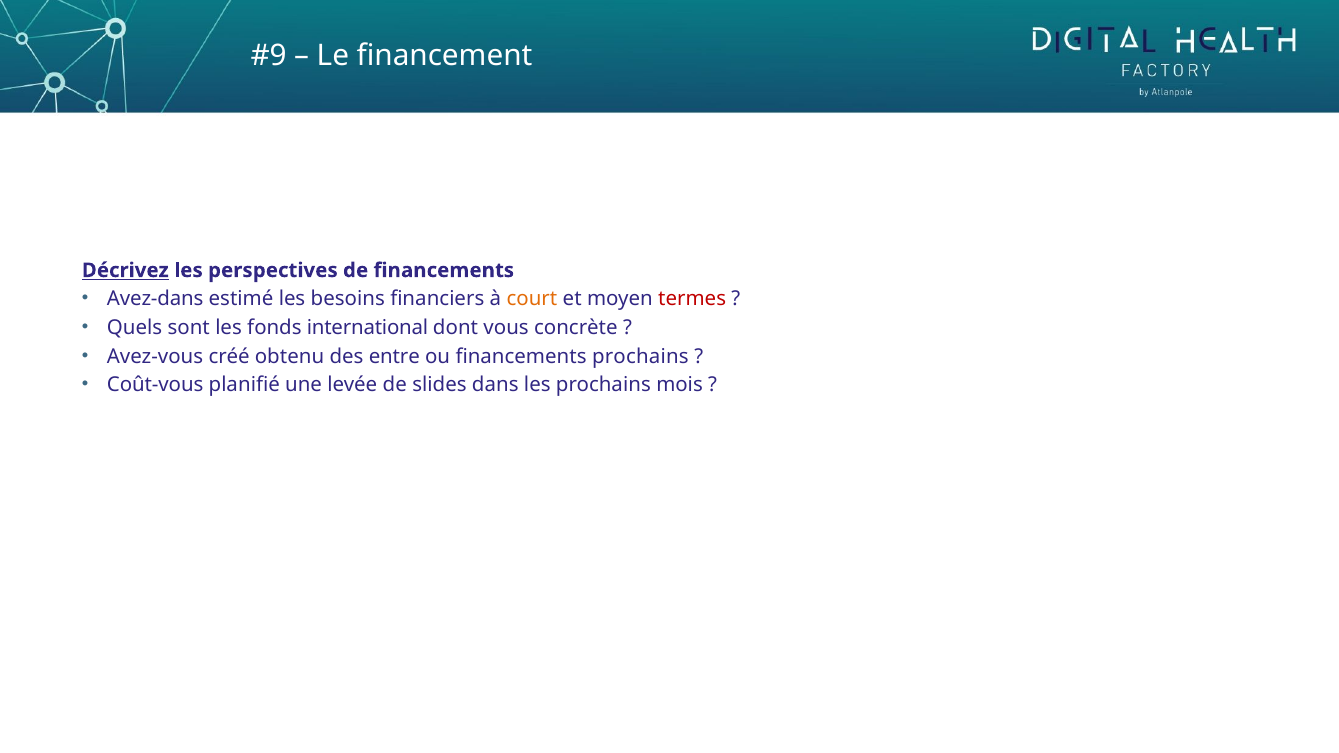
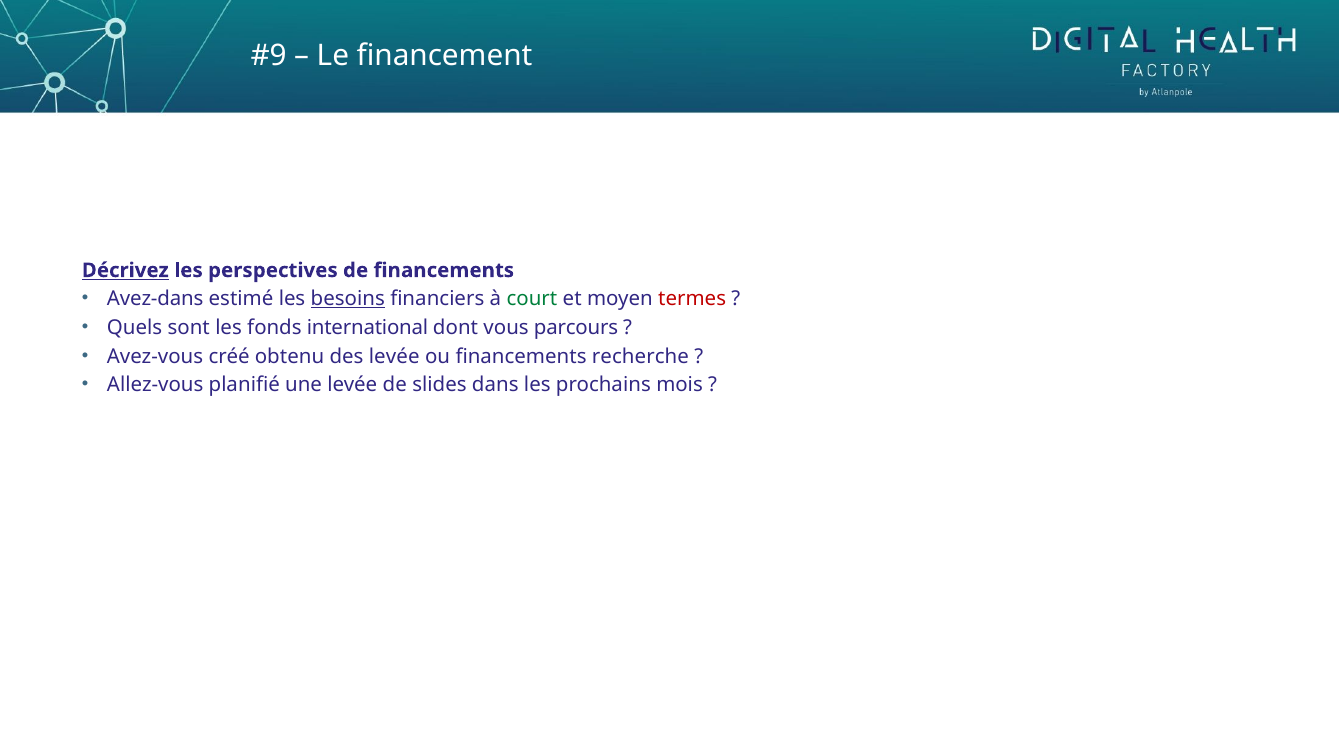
besoins underline: none -> present (348, 299)
court colour: orange -> green (532, 299)
concrète: concrète -> parcours (576, 328)
des entre: entre -> levée (394, 356)
financements prochains: prochains -> recherche (640, 356)
Coût-vous: Coût-vous -> Allez-vous (155, 385)
